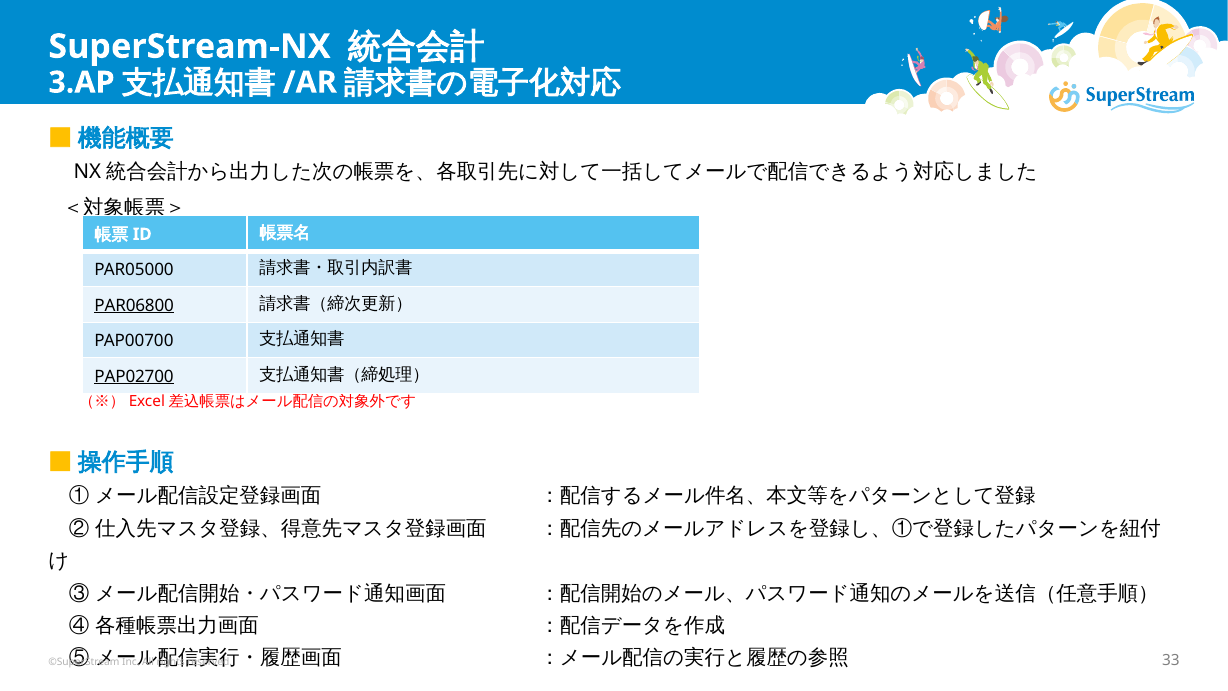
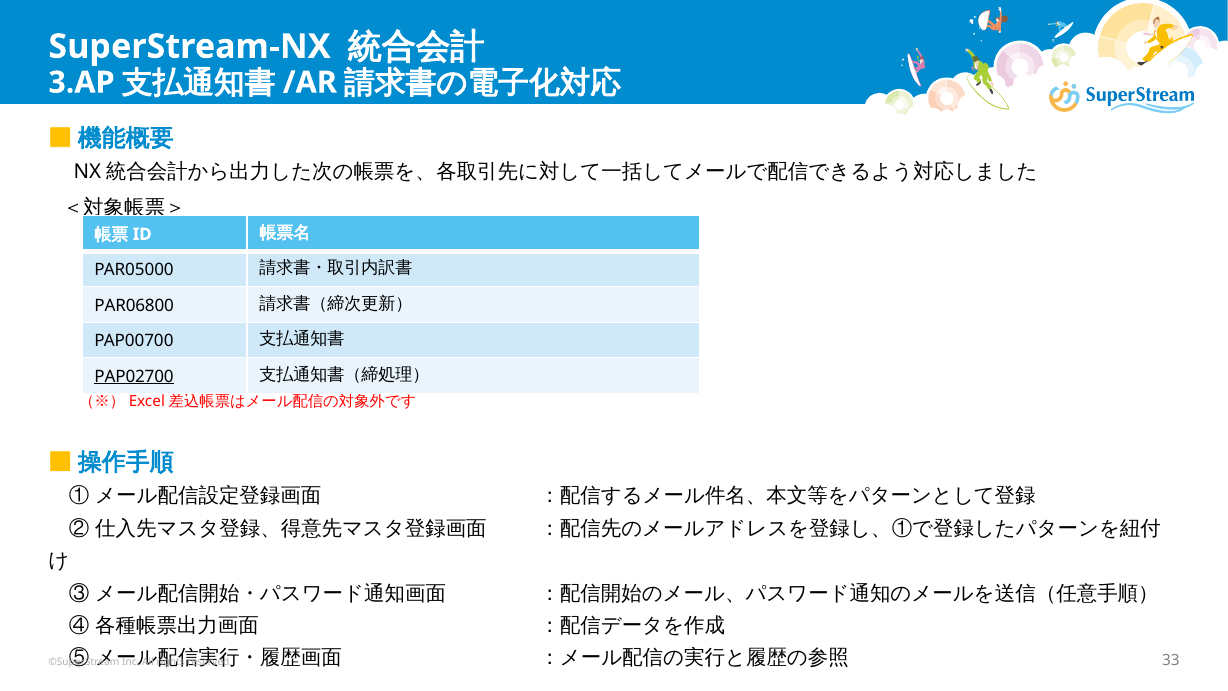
PAR06800 underline: present -> none (134, 305)
